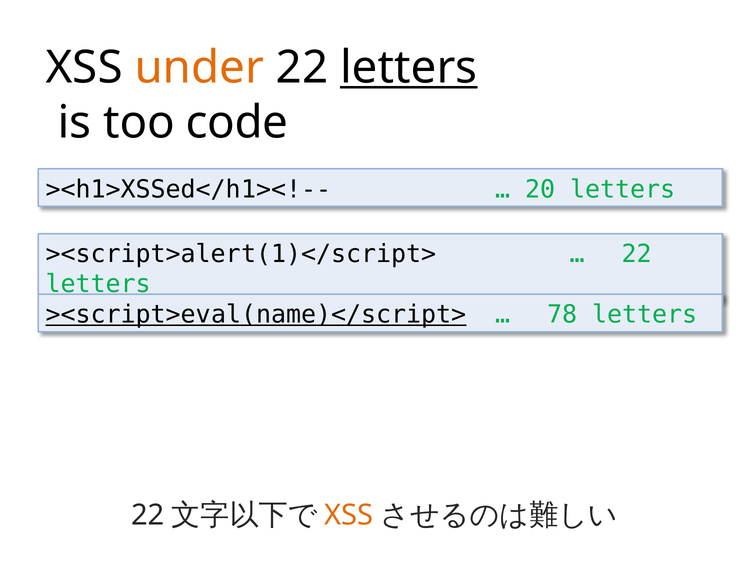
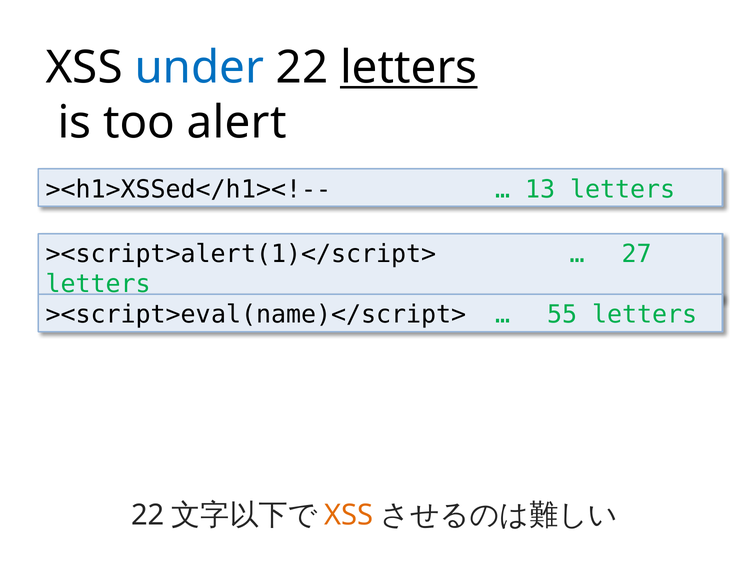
under colour: orange -> blue (199, 67)
code: code -> alert (237, 122)
20: 20 -> 13 (540, 189)
22: 22 -> 27 (637, 254)
><script>eval(name)</script> underline: present -> none (256, 315)
78: 78 -> 55 (562, 315)
